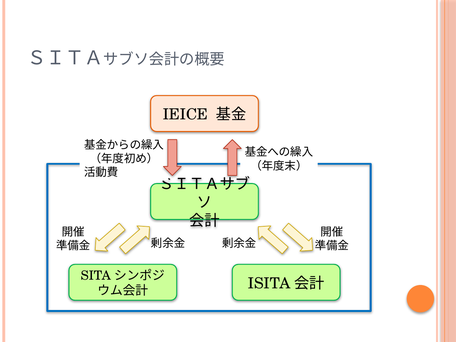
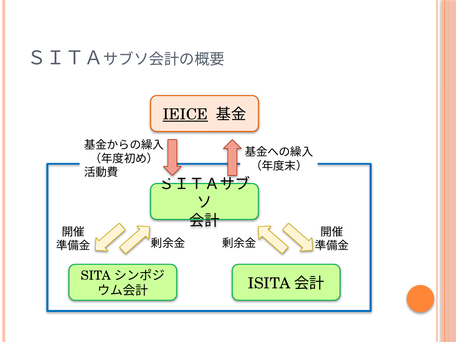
IEICE underline: none -> present (185, 115)
